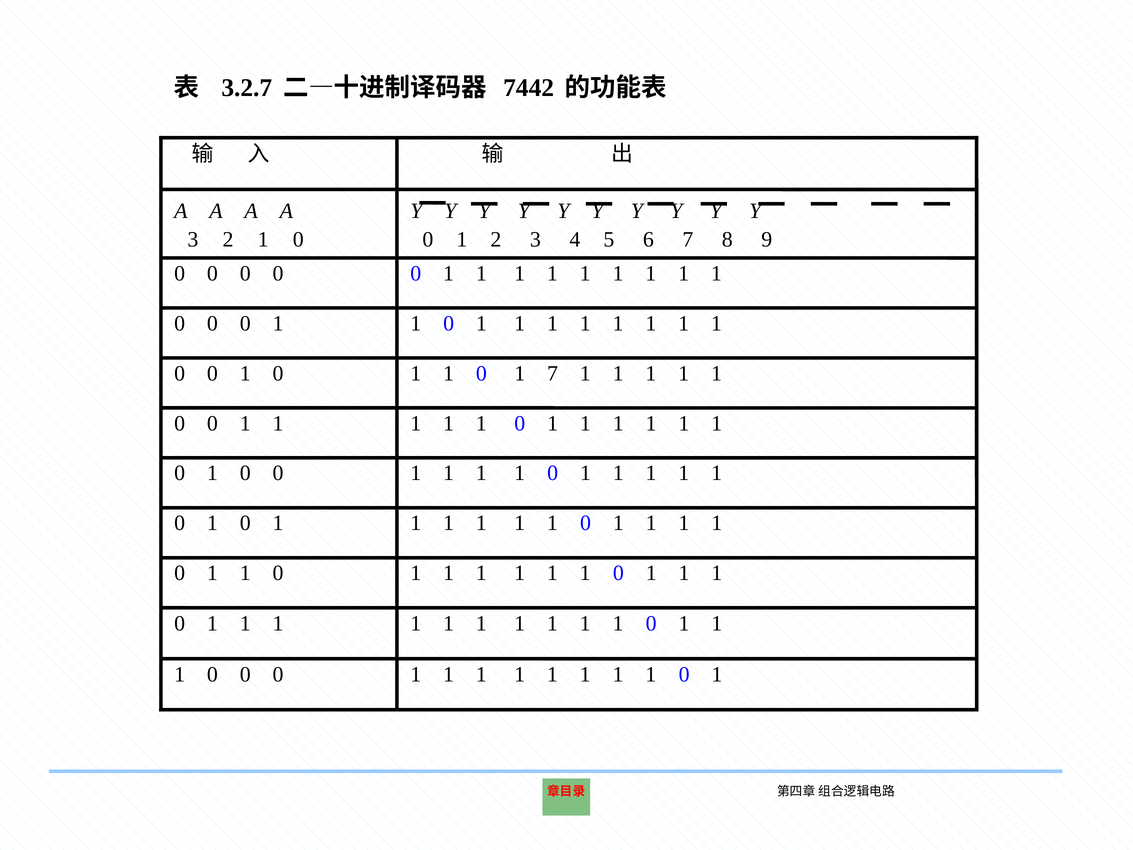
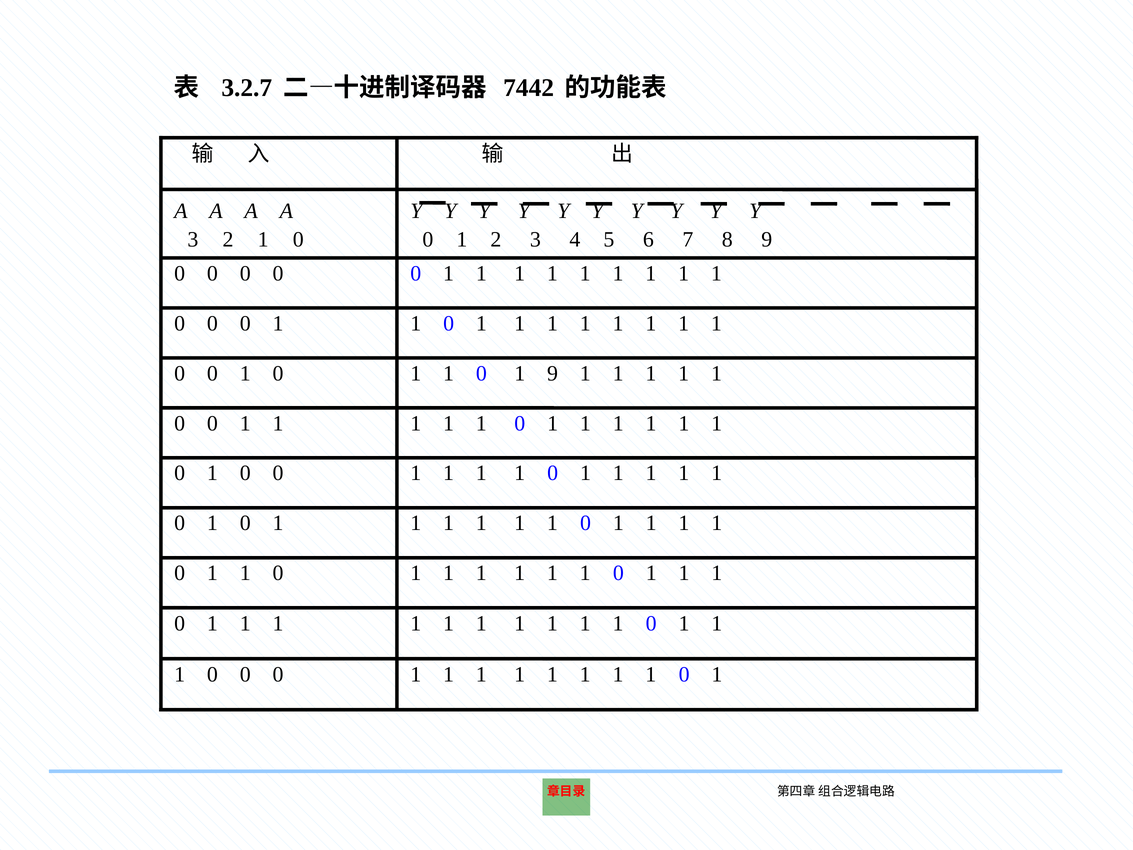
1 7: 7 -> 9 (553, 373)
